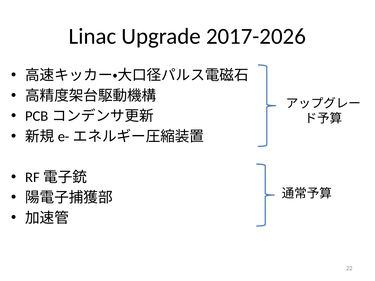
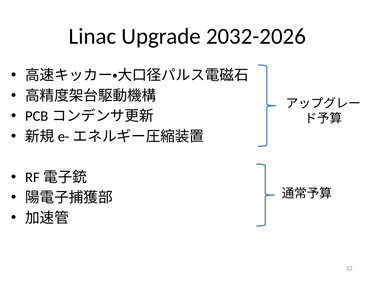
2017-2026: 2017-2026 -> 2032-2026 (256, 36)
